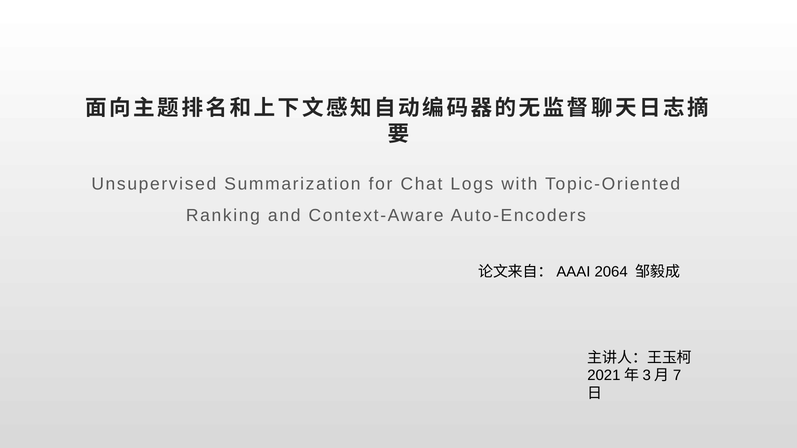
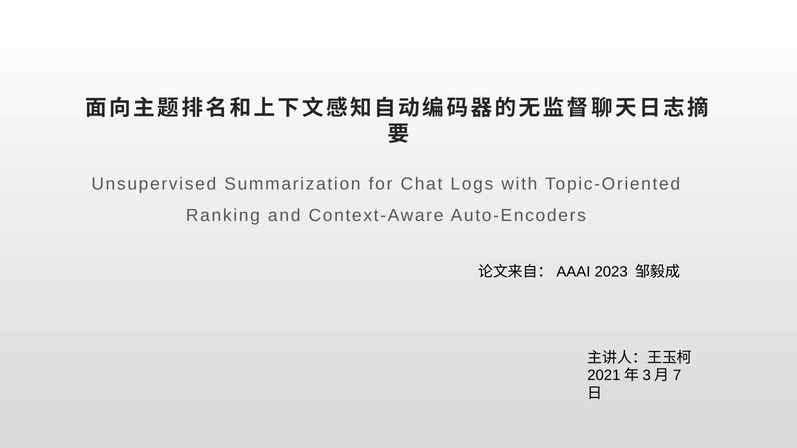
2064: 2064 -> 2023 (611, 272)
